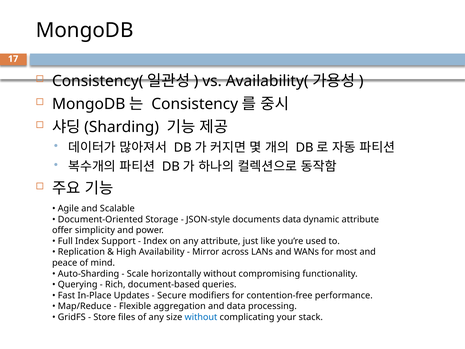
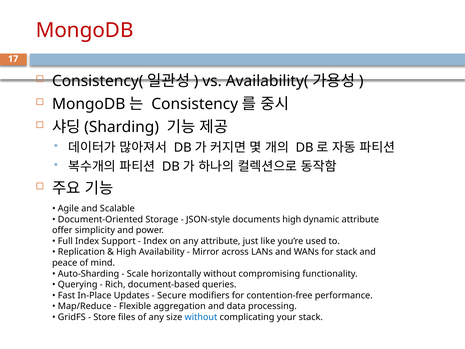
MongoDB colour: black -> red (85, 30)
documents data: data -> high (292, 219)
for most: most -> stack (347, 252)
